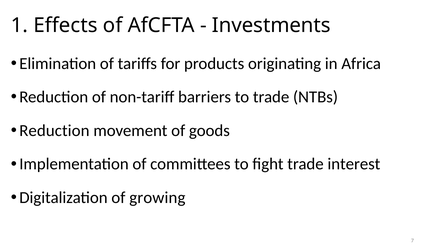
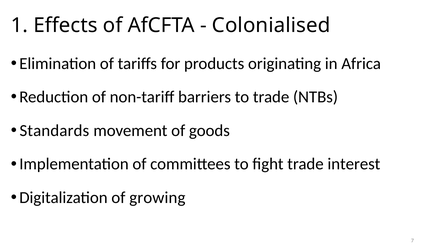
Investments: Investments -> Colonialised (271, 25)
Reduction: Reduction -> Standards (54, 131)
